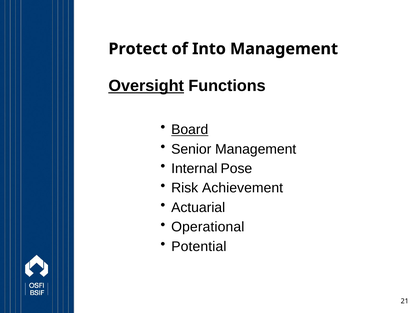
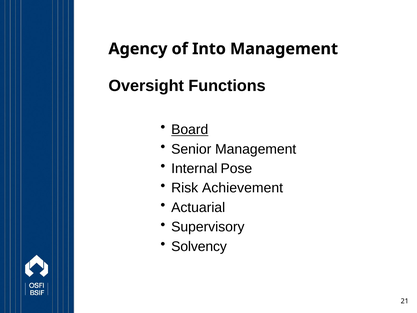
Protect: Protect -> Agency (138, 49)
Oversight underline: present -> none (146, 86)
Operational: Operational -> Supervisory (208, 227)
Potential: Potential -> Solvency (199, 246)
